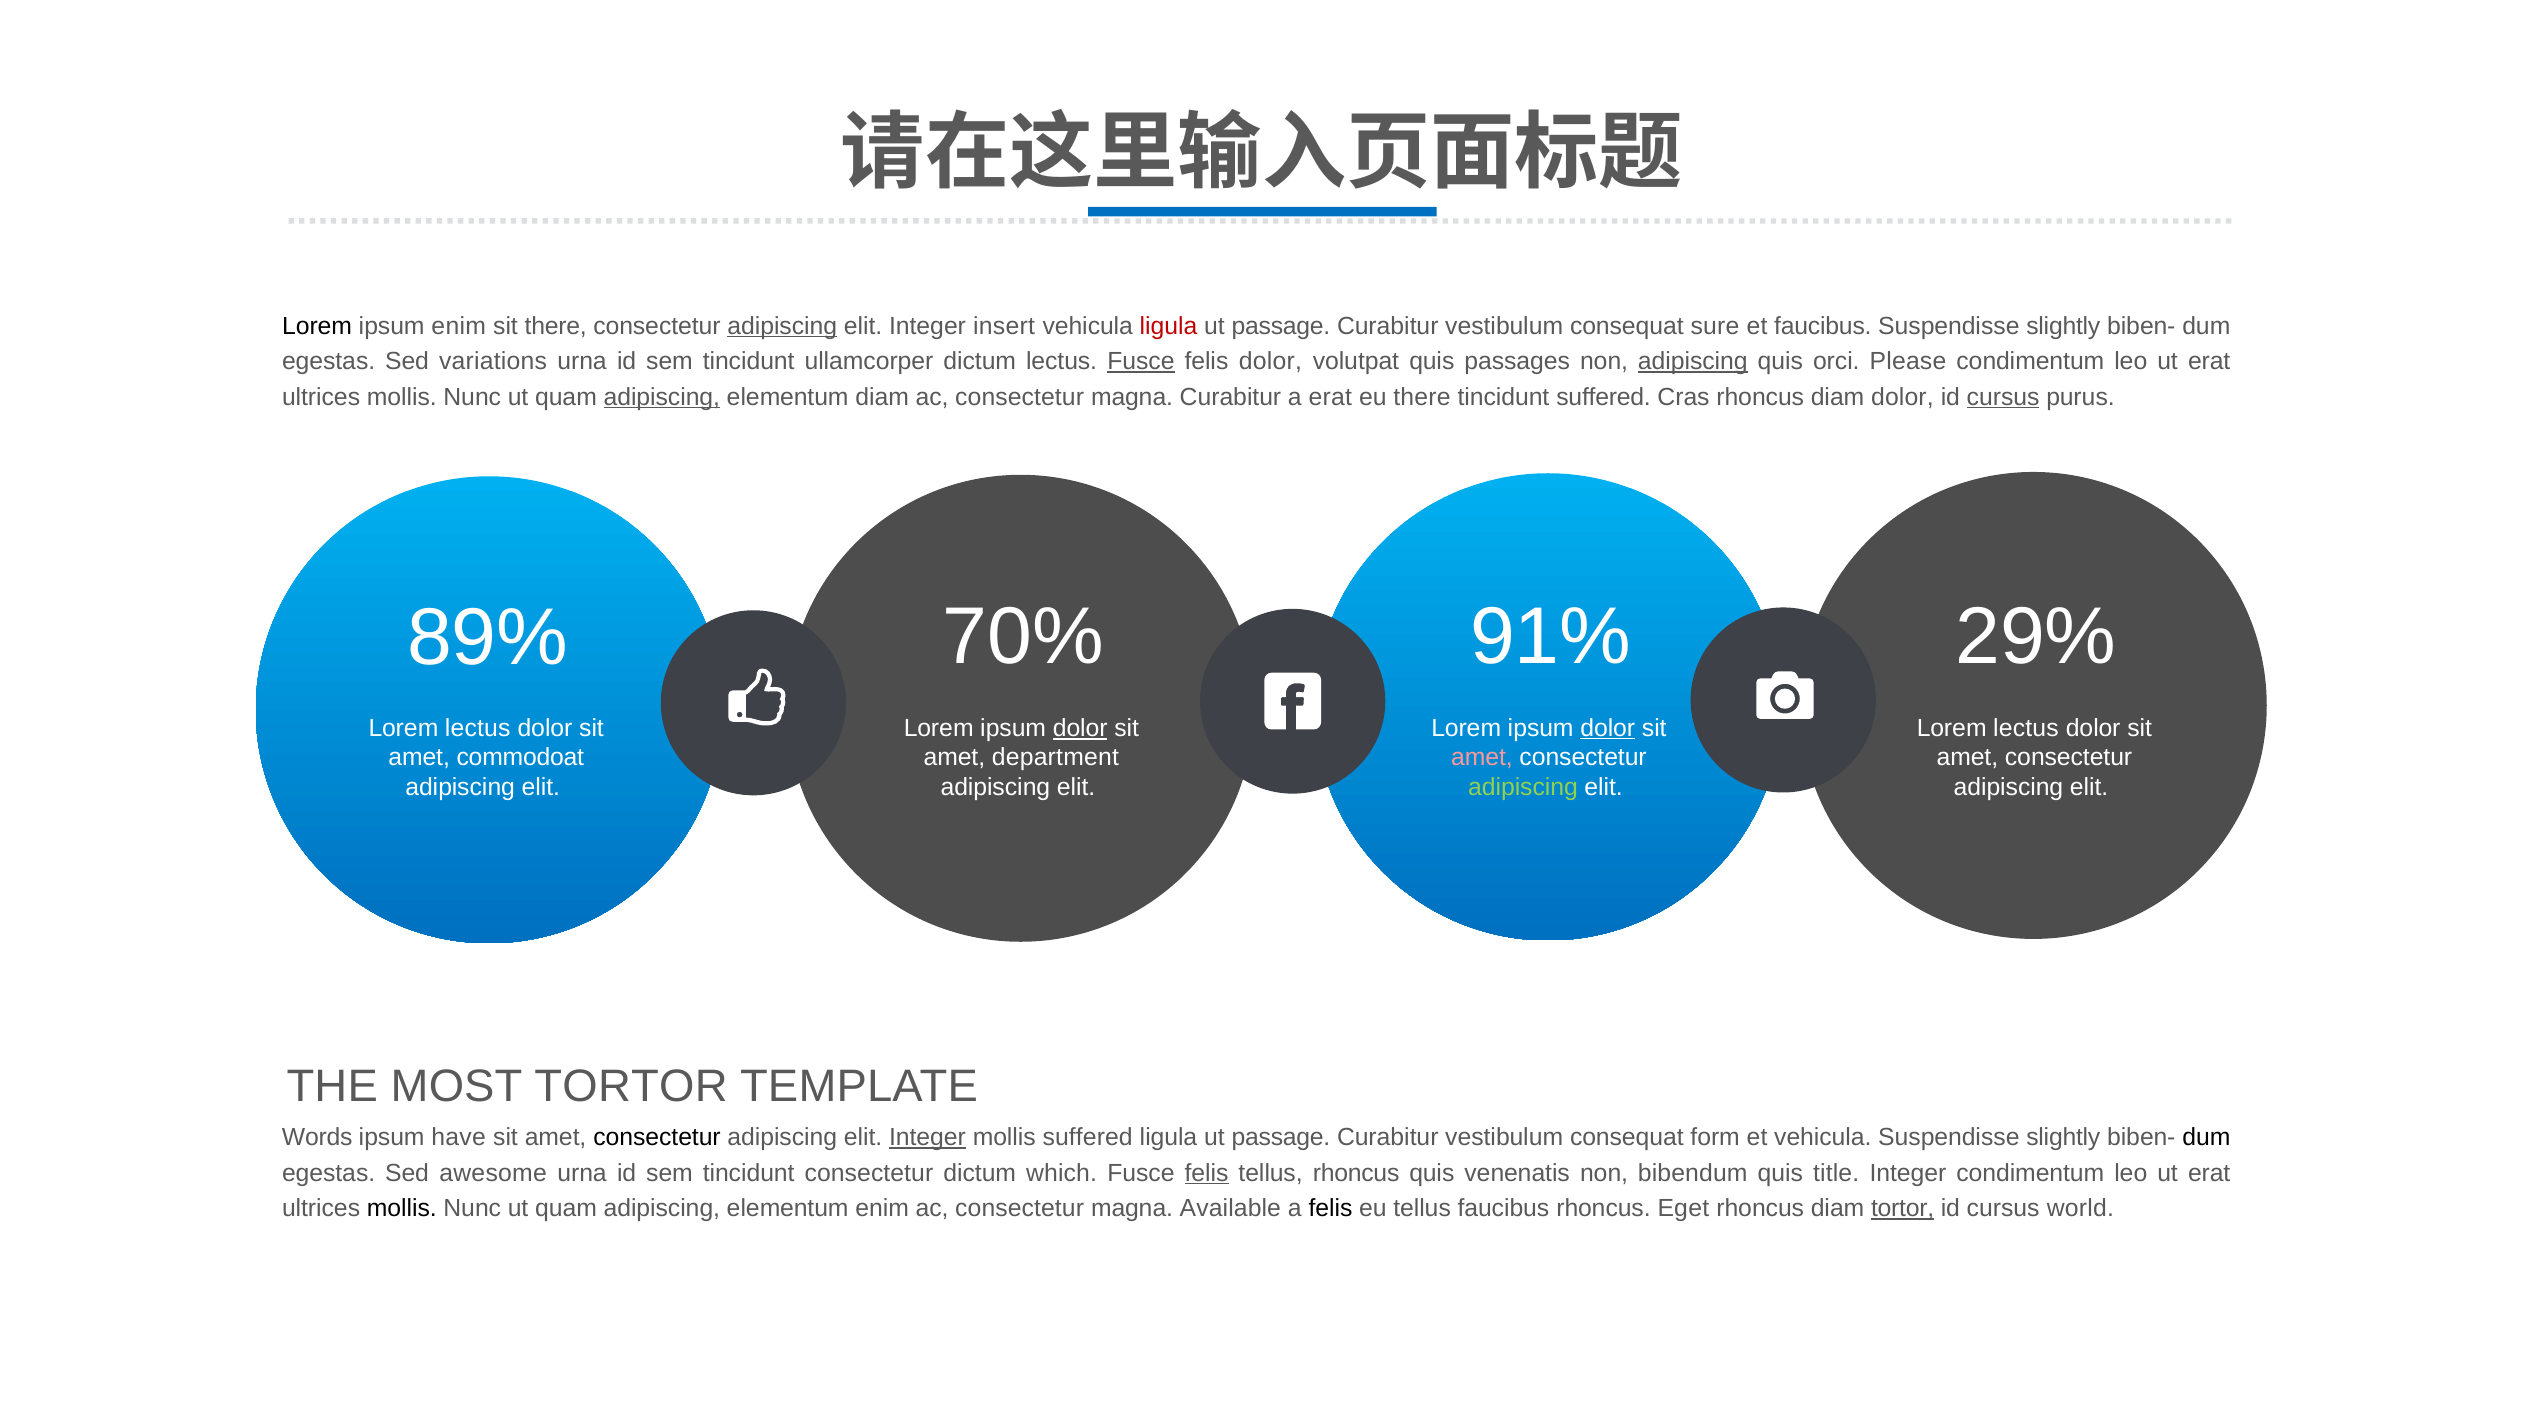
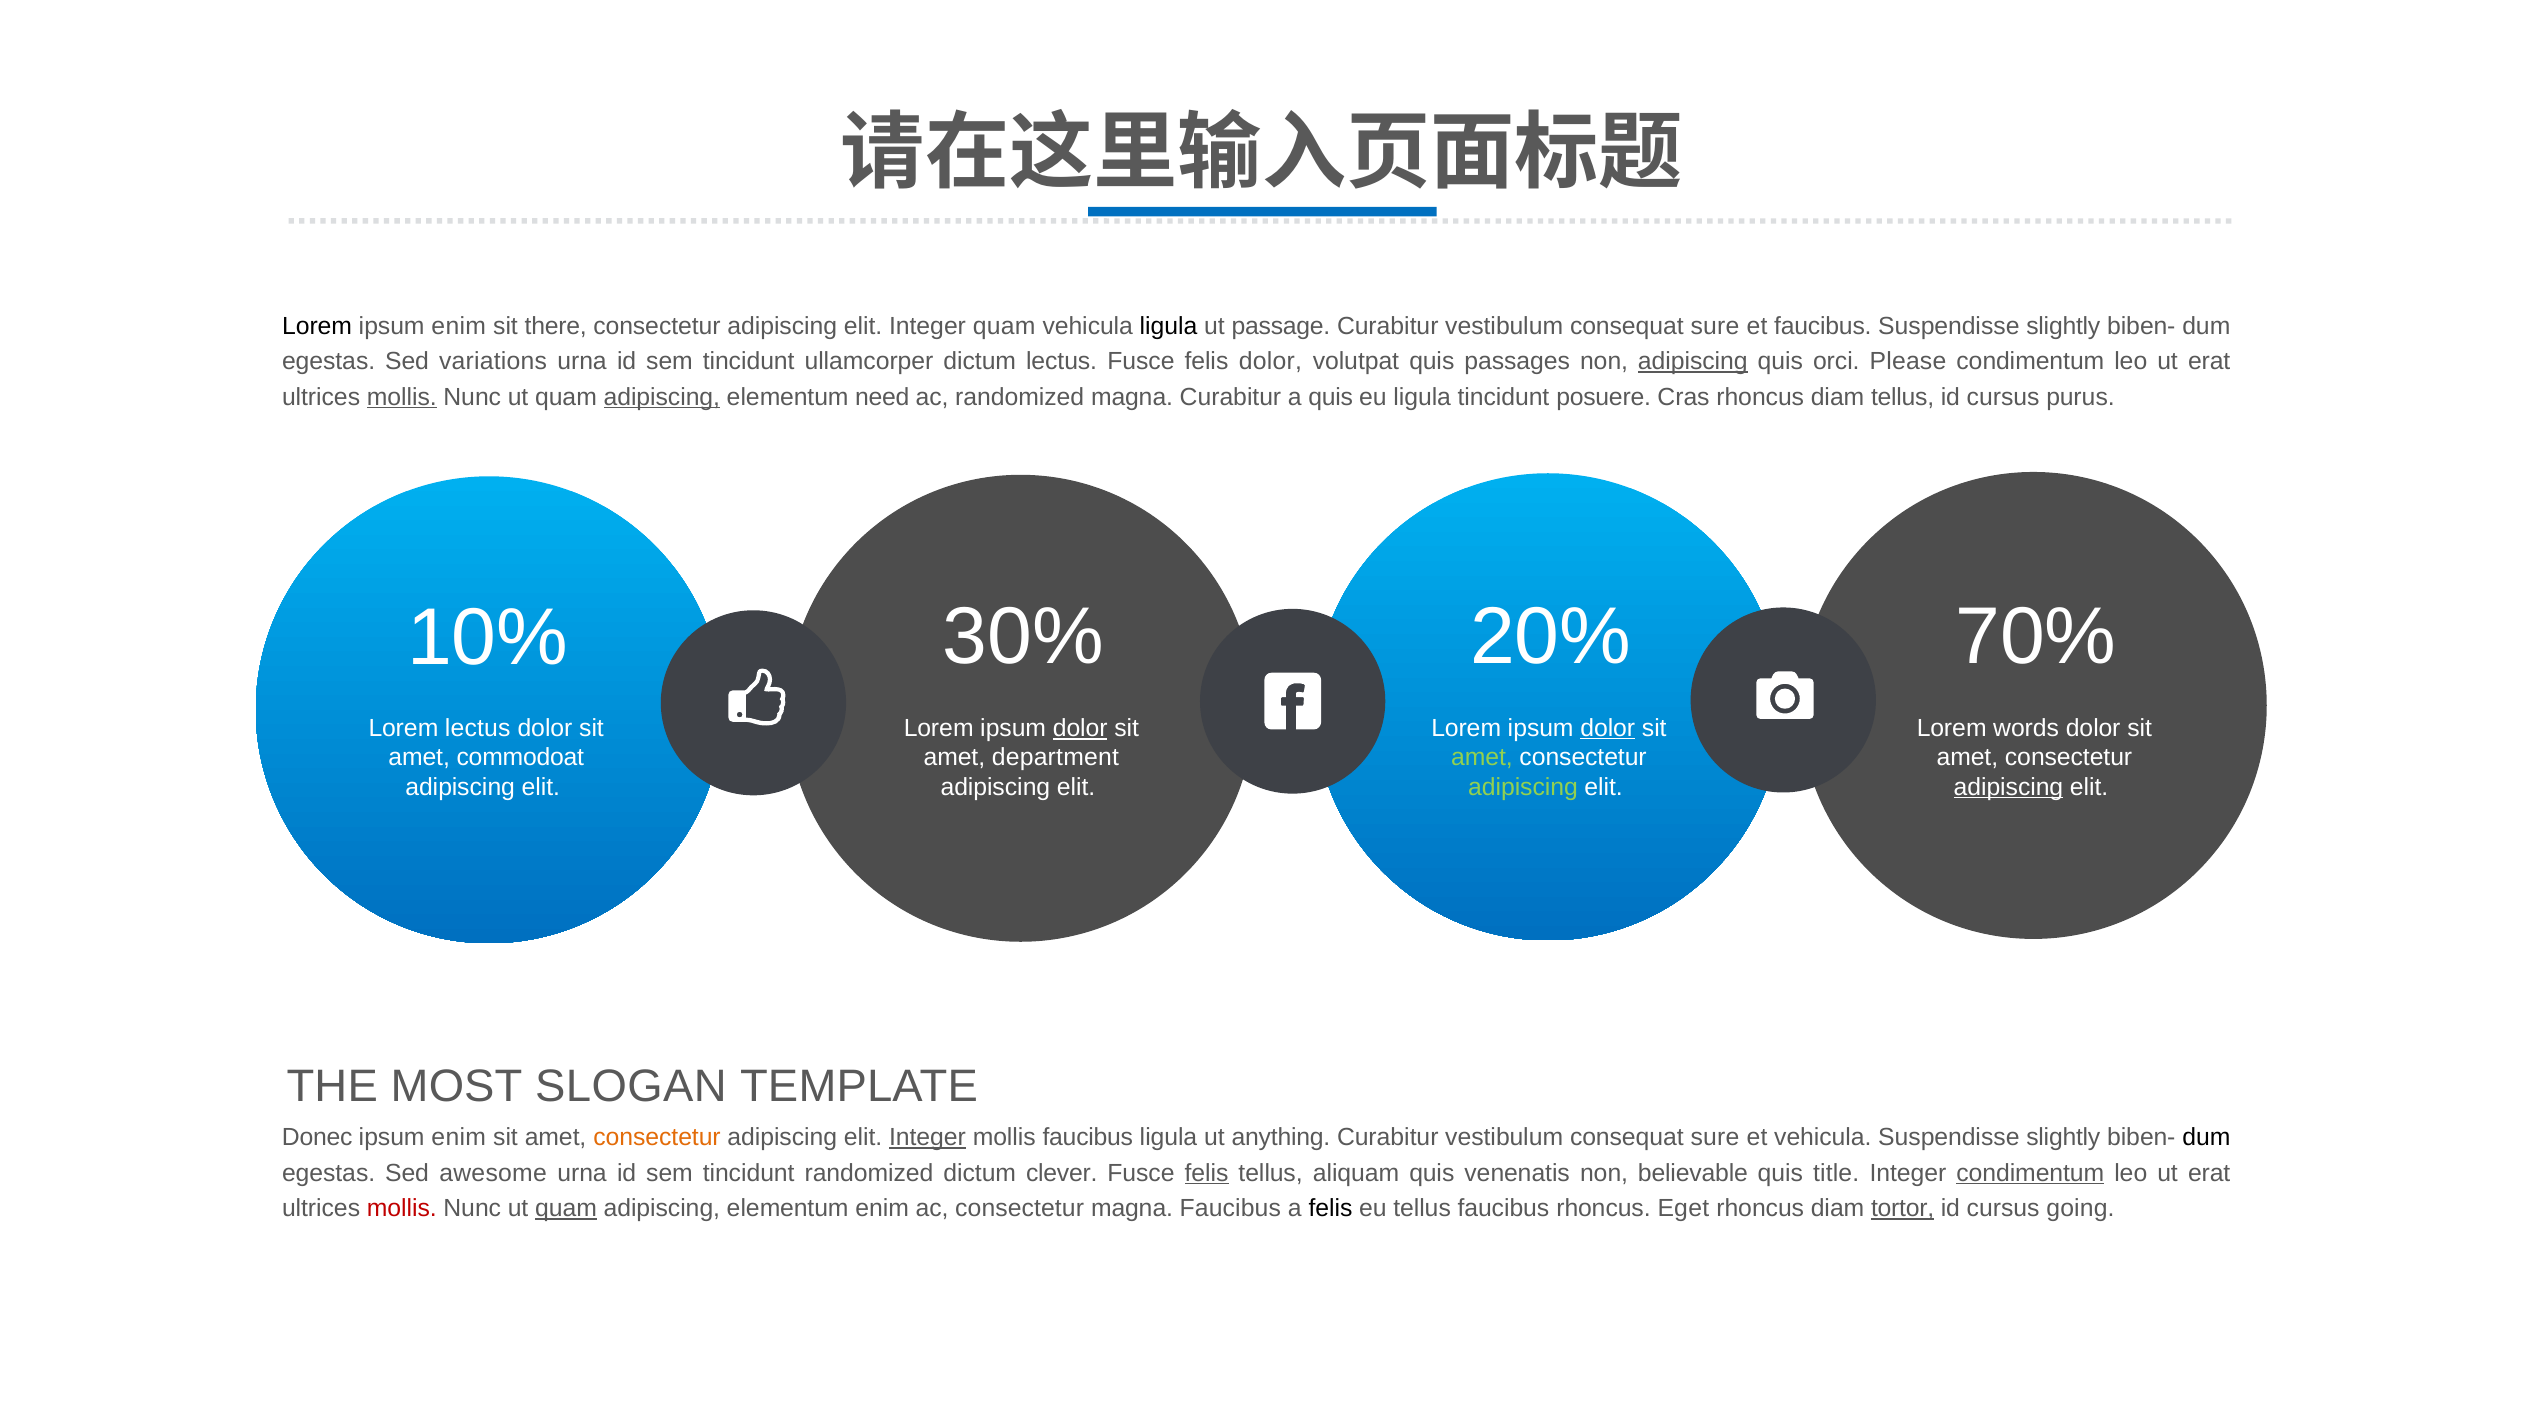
adipiscing underline: present -> none (782, 326)
Integer insert: insert -> quam (1004, 326)
ligula colour: red -> black (1168, 326)
Fusce underline: present -> none (1141, 362)
mollis underline: none -> present (402, 397)
elementum diam: diam -> need (882, 397)
consectetur: consectetur -> randomized (1020, 397)
a erat: erat -> quis (1331, 397)
eu there: there -> ligula (1422, 397)
tincidunt suffered: suffered -> posuere (1604, 397)
diam dolor: dolor -> tellus (1903, 397)
cursus underline: present -> none (2003, 397)
70%: 70% -> 30% (1023, 637)
91%: 91% -> 20% (1551, 637)
29%: 29% -> 70% (2036, 637)
89%: 89% -> 10% (488, 638)
lectus: lectus -> words (2026, 728)
amet colour: pink -> light green (1482, 758)
adipiscing underline: none -> present (2008, 787)
MOST TORTOR: TORTOR -> SLOGAN (631, 1086)
Words: Words -> Donec (317, 1138)
have: have -> enim (459, 1138)
consectetur colour: black -> orange (657, 1138)
mollis suffered: suffered -> faucibus (1088, 1138)
passage: passage -> anything (1281, 1138)
form: form -> sure (1715, 1138)
tincidunt consectetur: consectetur -> randomized (869, 1173)
which: which -> clever (1062, 1173)
tellus rhoncus: rhoncus -> aliquam (1356, 1173)
bibendum: bibendum -> believable (1693, 1173)
condimentum underline: none -> present (2030, 1173)
mollis colour: black -> red (402, 1209)
quam underline: none -> present (566, 1209)
magna Available: Available -> Faucibus (1230, 1209)
world: world -> going (2080, 1209)
